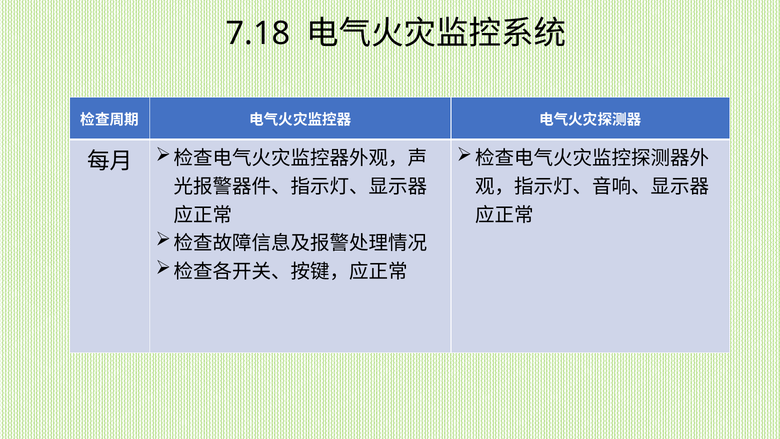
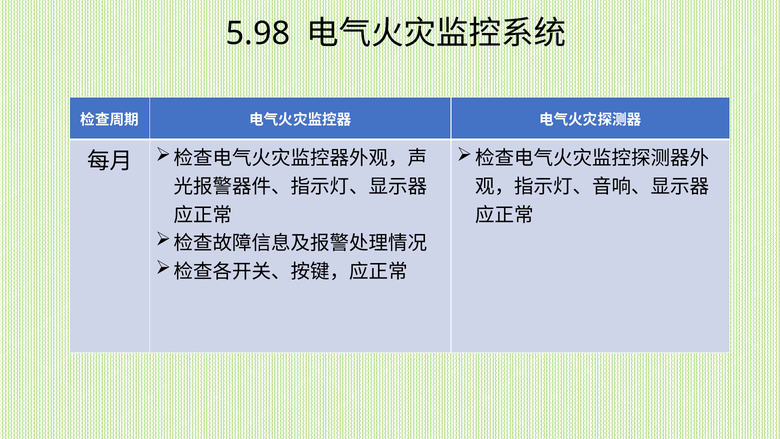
7.18: 7.18 -> 5.98 (258, 34)
